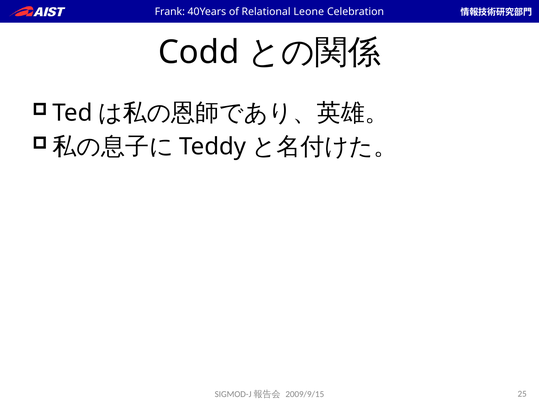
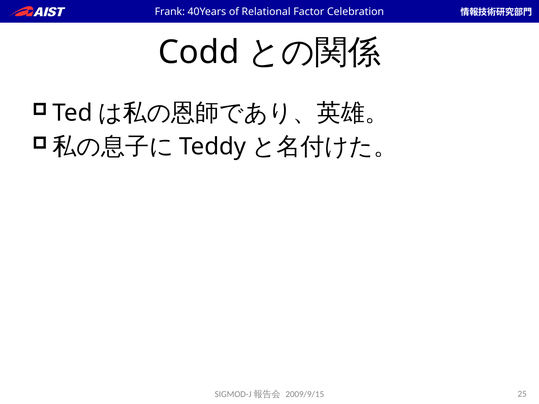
Leone: Leone -> Factor (309, 12)
